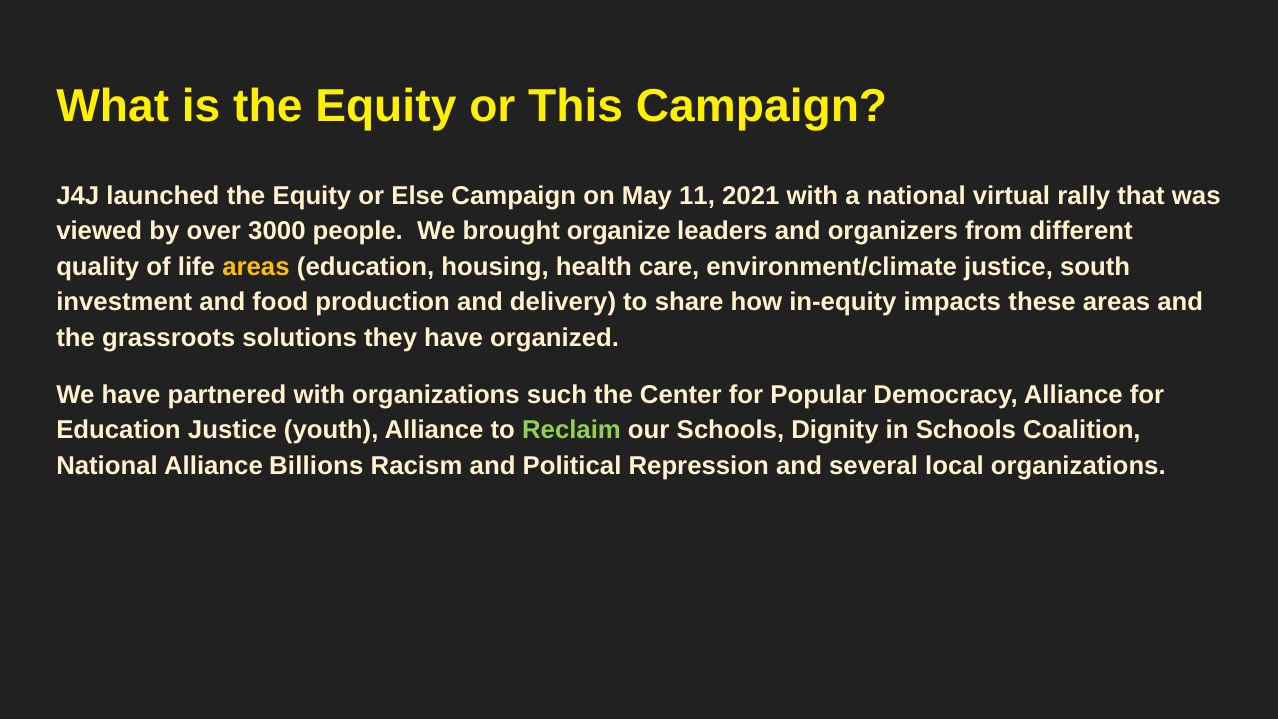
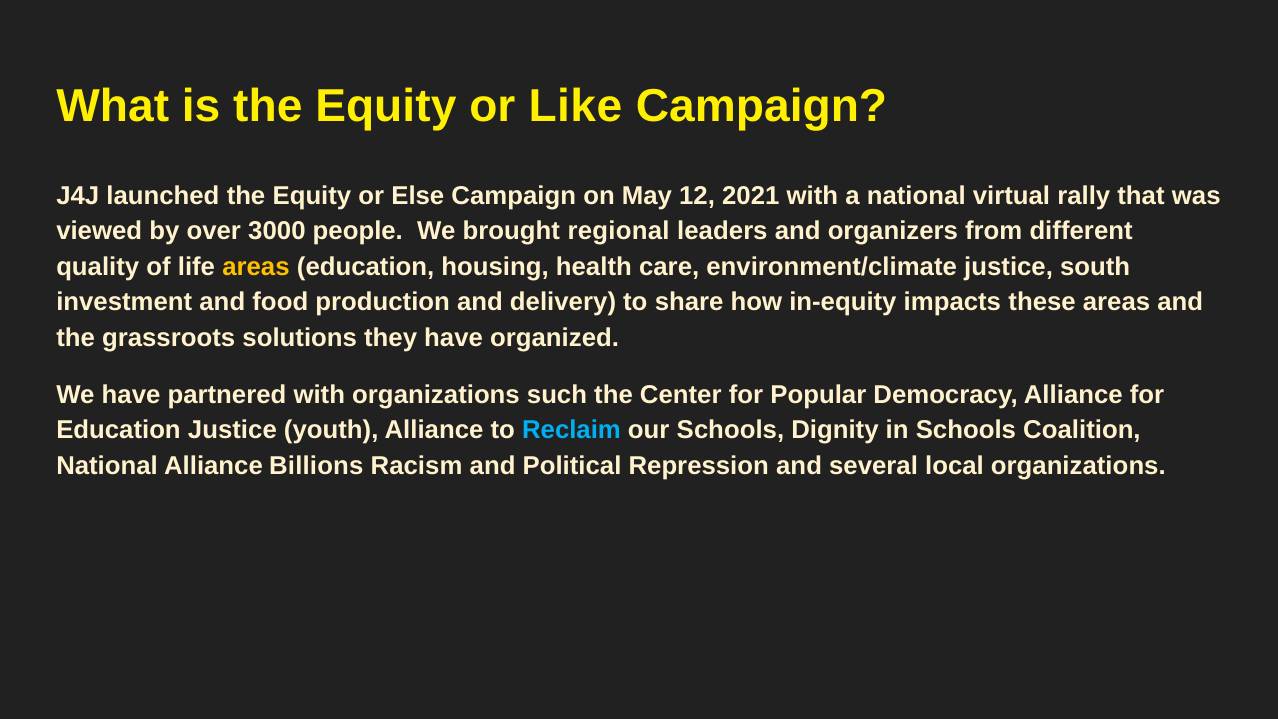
This: This -> Like (575, 106)
11: 11 -> 12 (697, 196)
organize: organize -> regional (619, 231)
Reclaim colour: light green -> light blue (571, 430)
